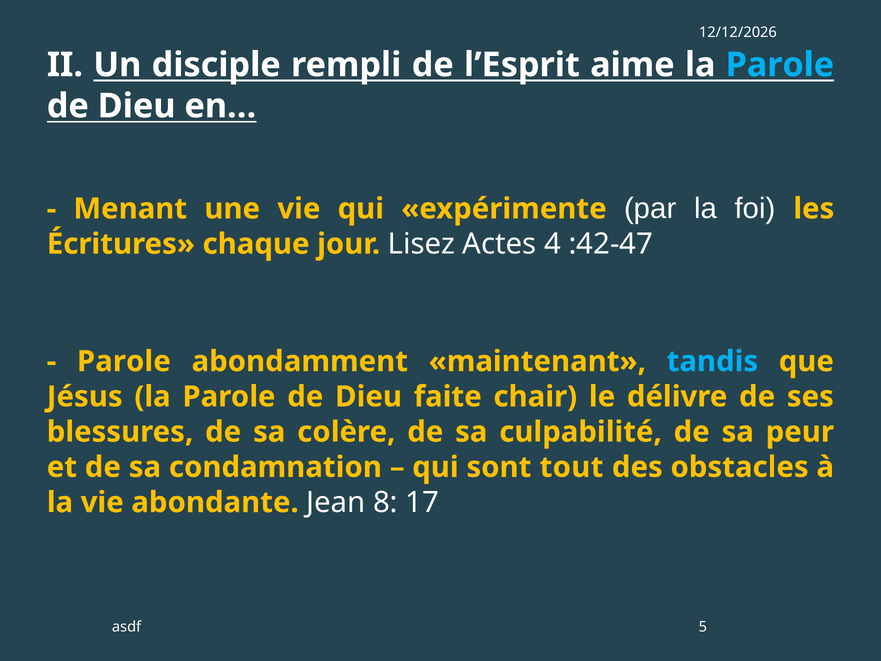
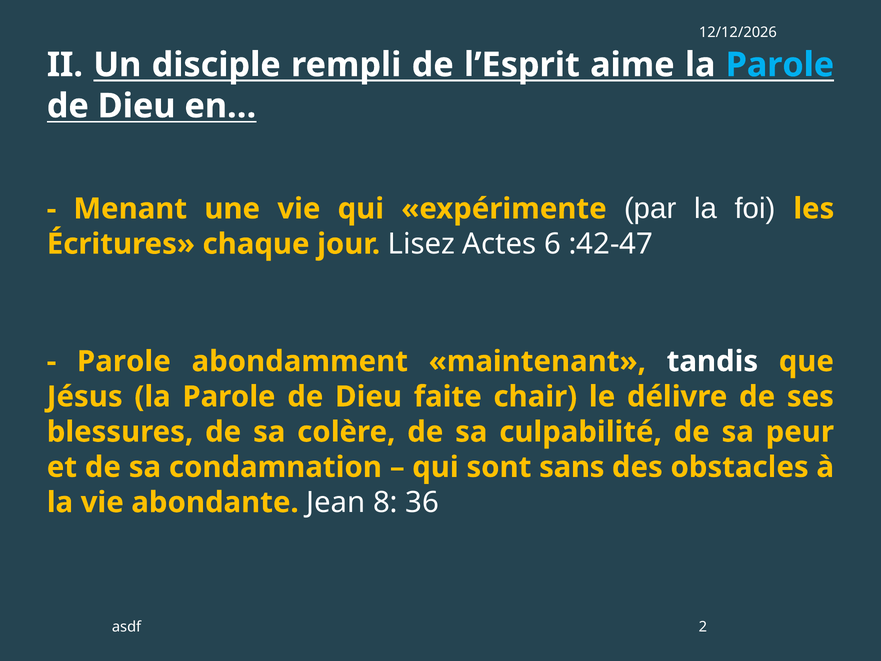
4: 4 -> 6 (553, 244)
tandis colour: light blue -> white (712, 361)
tout: tout -> sans (572, 467)
17: 17 -> 36 (422, 502)
5: 5 -> 2 (703, 627)
